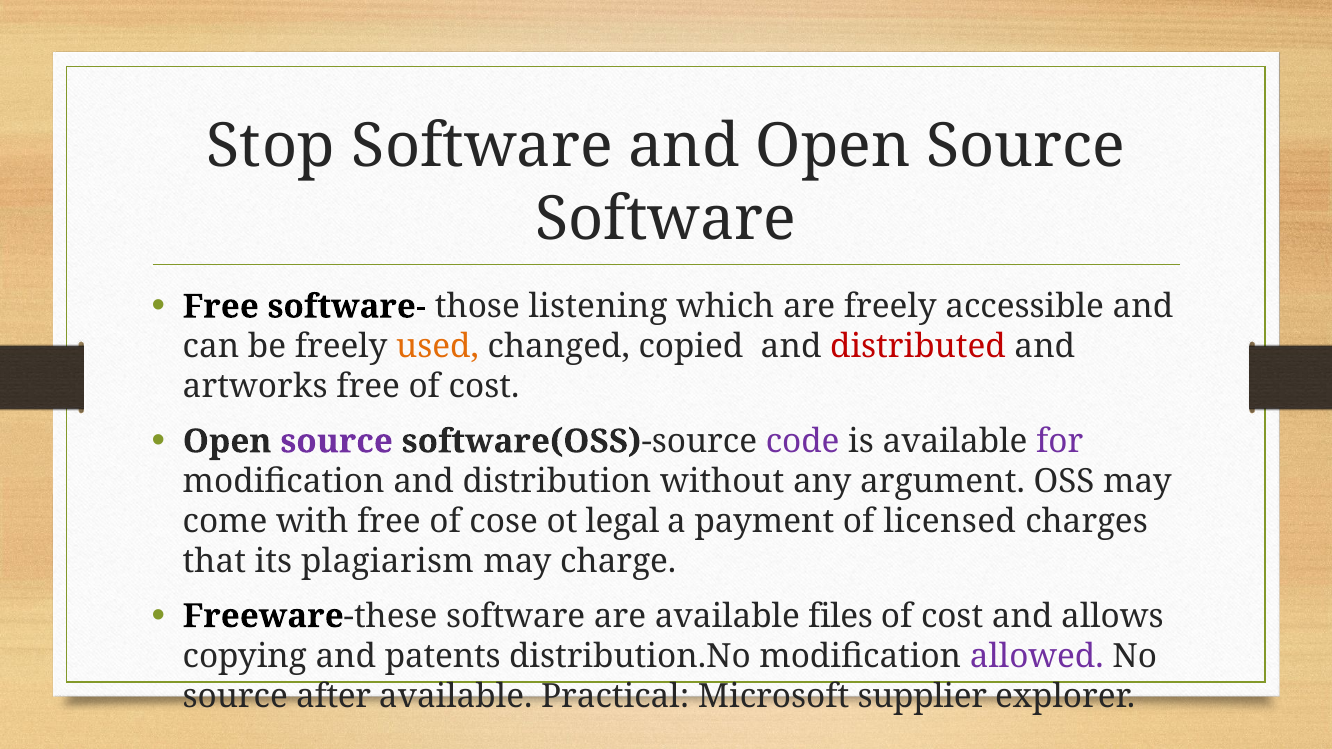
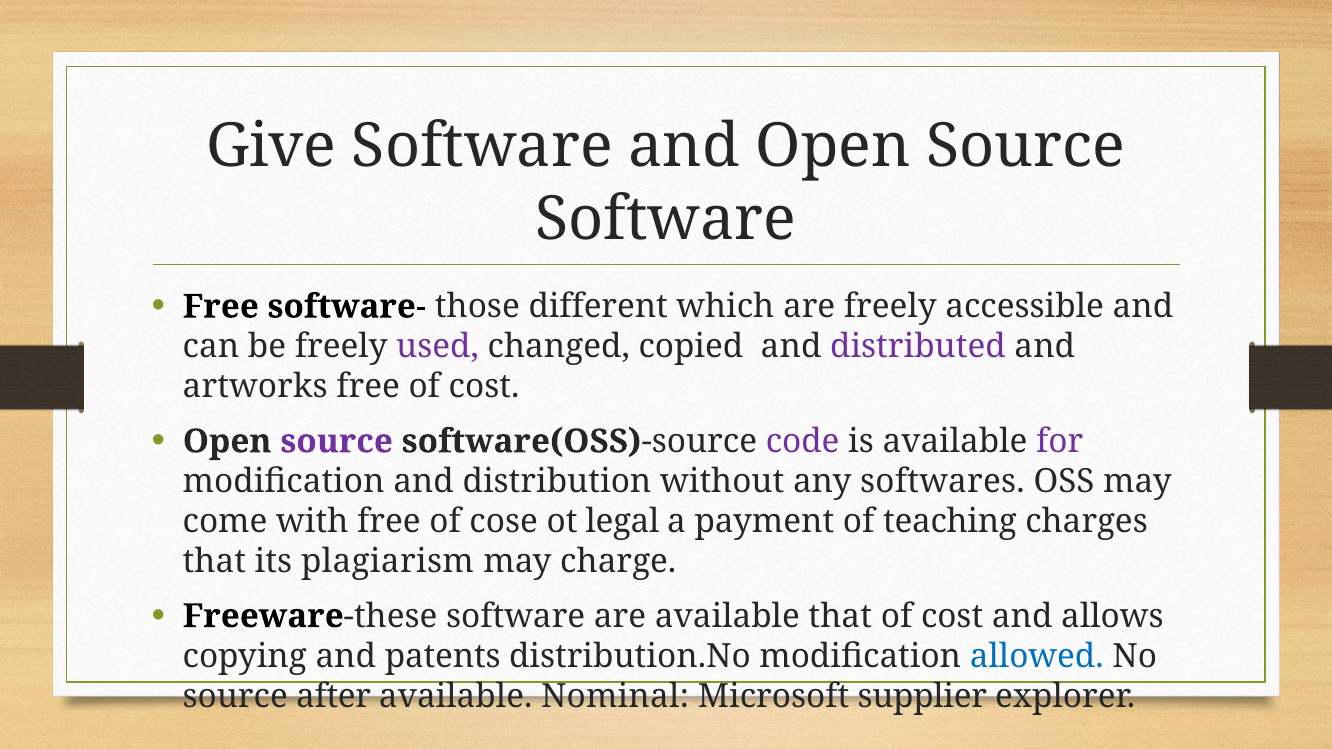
Stop: Stop -> Give (271, 146)
listening: listening -> different (598, 307)
used colour: orange -> purple (438, 347)
distributed colour: red -> purple (918, 347)
argument: argument -> softwares (942, 482)
licensed: licensed -> teaching (950, 521)
available files: files -> that (840, 616)
allowed colour: purple -> blue (1037, 656)
Practical: Practical -> Nominal (615, 696)
